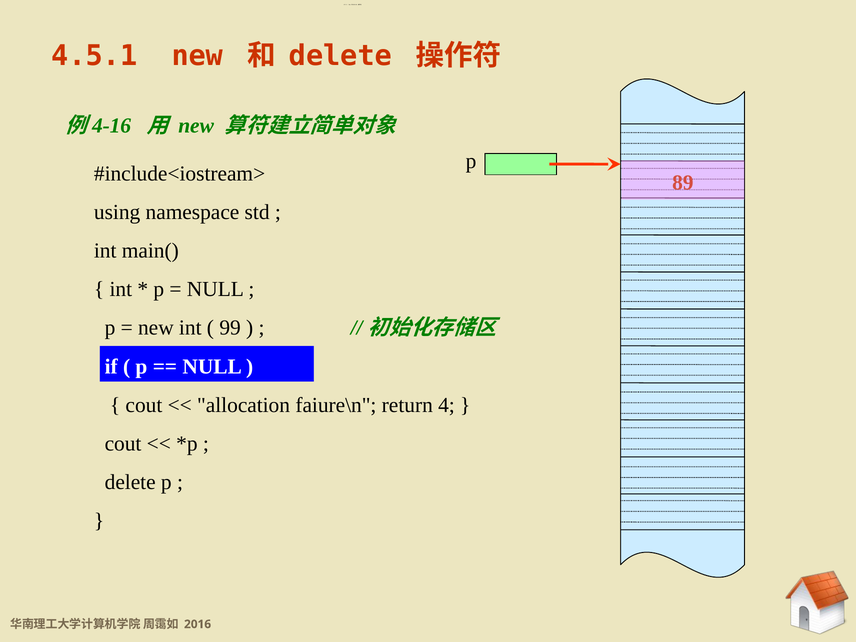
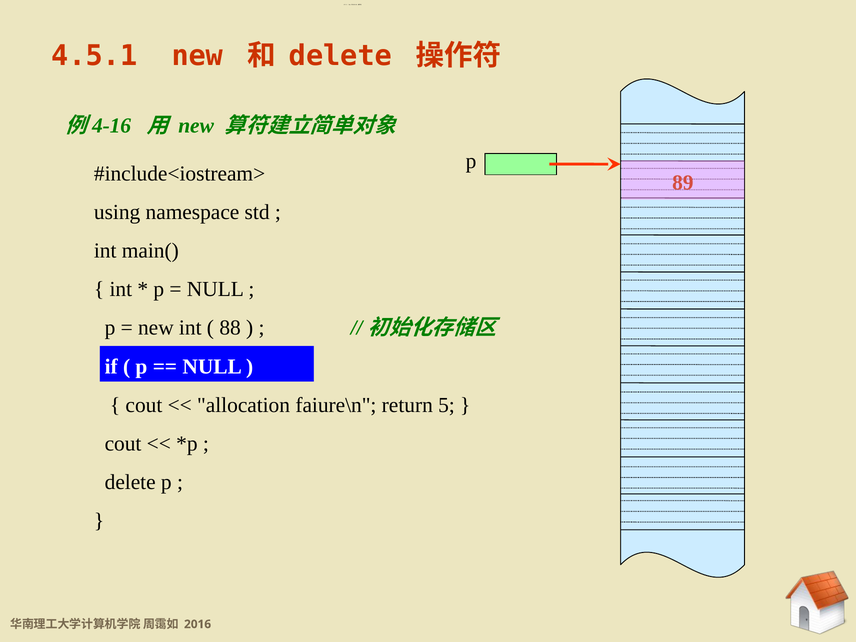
99: 99 -> 88 (230, 328)
4: 4 -> 5 (446, 405)
